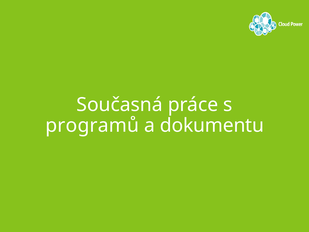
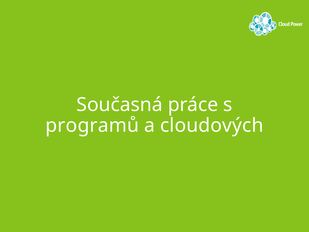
dokumentu: dokumentu -> cloudových (212, 125)
